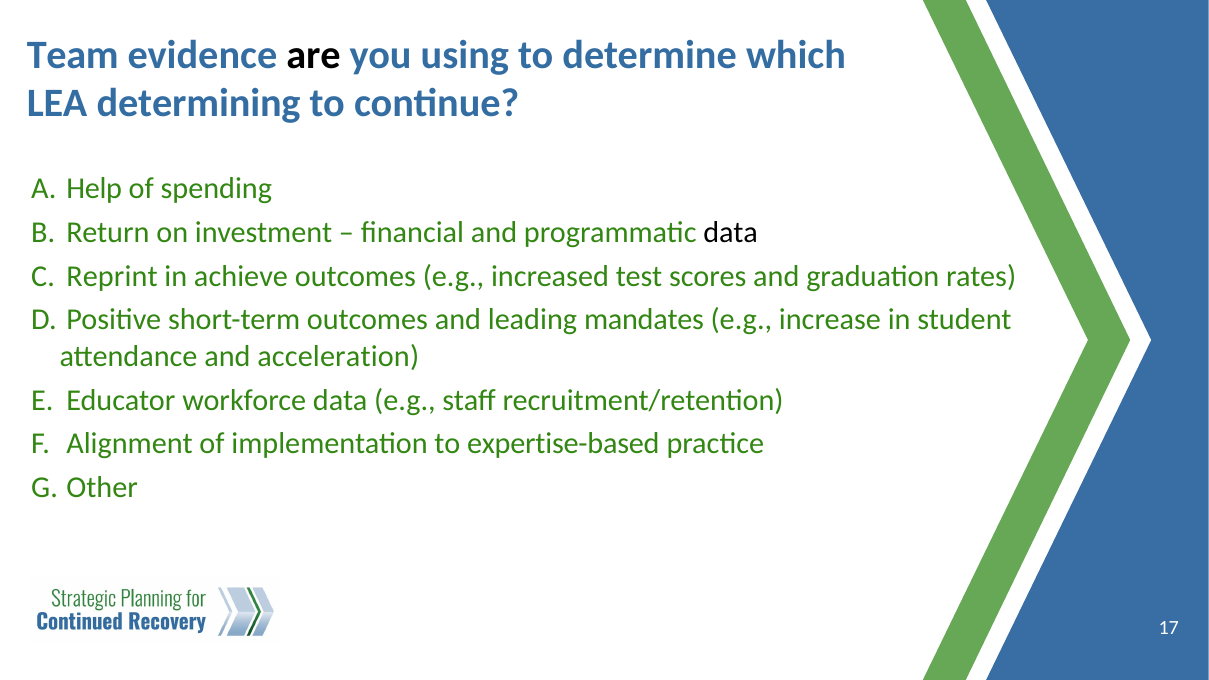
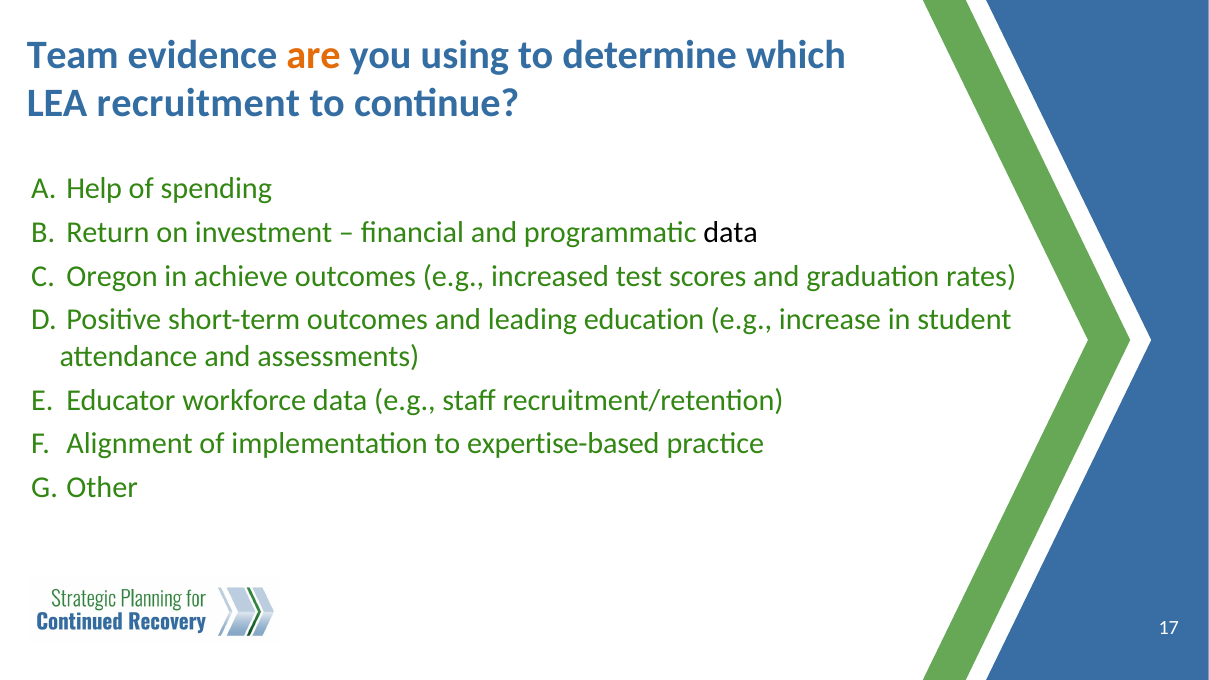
are colour: black -> orange (313, 55)
determining: determining -> recruitment (198, 104)
Reprint: Reprint -> Oregon (112, 276)
mandates: mandates -> education (644, 320)
acceleration: acceleration -> assessments (338, 356)
